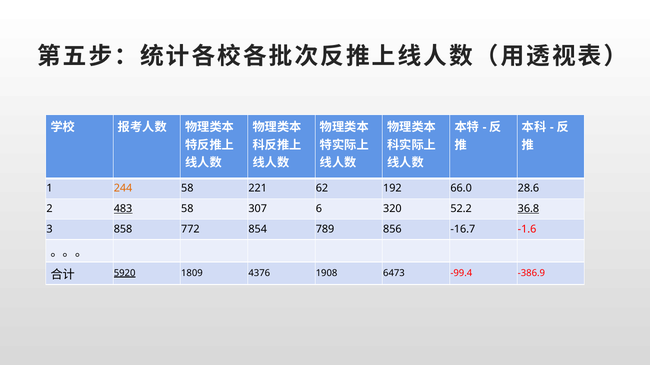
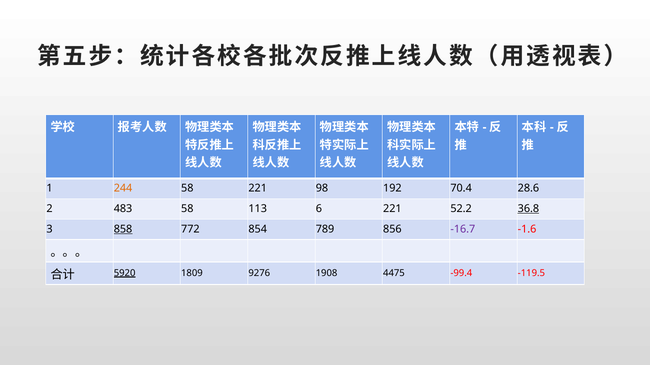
62: 62 -> 98 (322, 189)
66.0: 66.0 -> 70.4 (461, 189)
483 underline: present -> none (123, 209)
307: 307 -> 113 (258, 209)
6 320: 320 -> 221 (392, 209)
858 underline: none -> present (123, 229)
-16.7 colour: black -> purple (463, 229)
4376: 4376 -> 9276 (259, 273)
6473: 6473 -> 4475 (394, 273)
-386.9: -386.9 -> -119.5 (531, 273)
